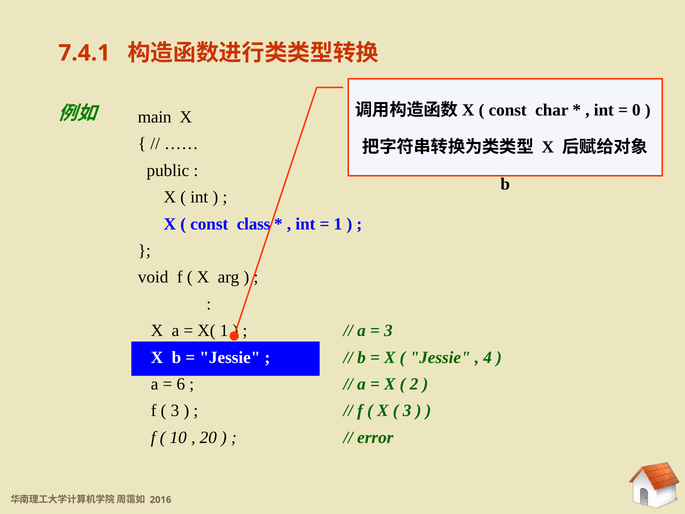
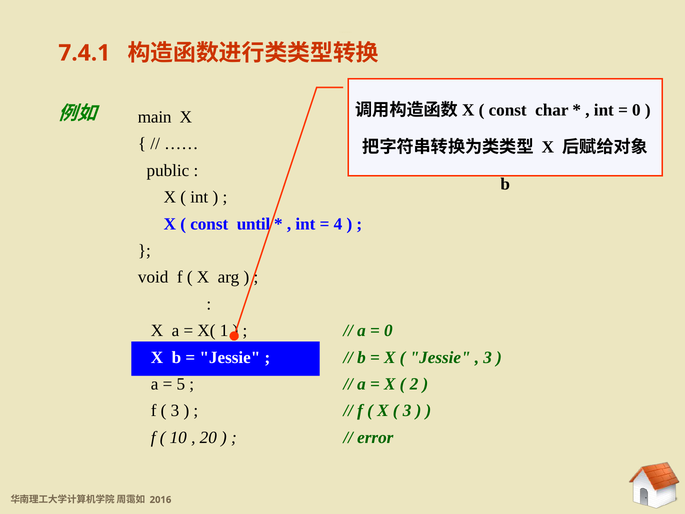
class: class -> until (254, 224)
1: 1 -> 4 (338, 224)
3: 3 -> 0 (388, 331)
4: 4 -> 3 (488, 357)
6: 6 -> 5 (181, 384)
